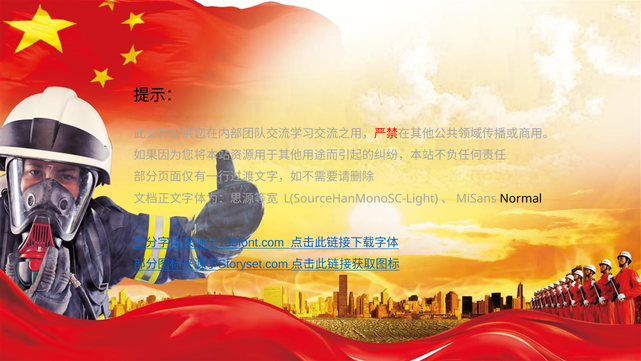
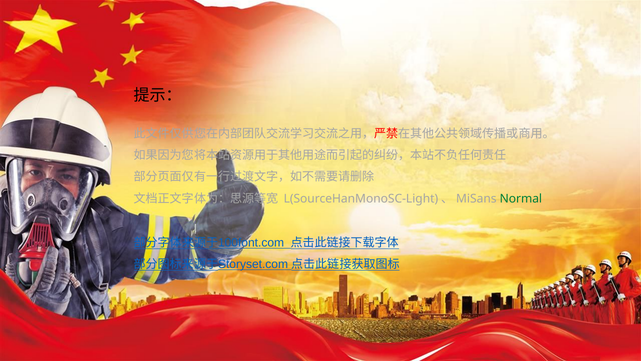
Normal colour: black -> green (521, 198)
